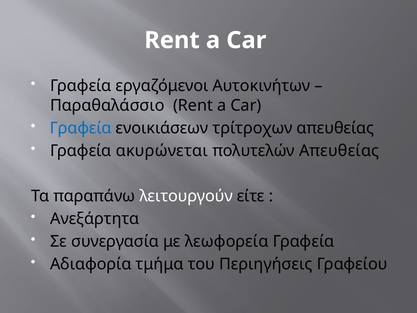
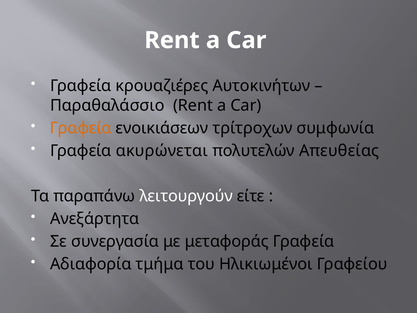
εργαζόμενοι: εργαζόμενοι -> κρουαζιέρες (162, 86)
Γραφεία colour: blue -> orange (81, 128)
τρίτροχων απευθείας: απευθείας -> συμφωνία (335, 128)
λεωφορεία: λεωφορεία -> μεταφοράς (227, 241)
Περιηγήσεις: Περιηγήσεις -> Ηλικιωμένοι (266, 264)
